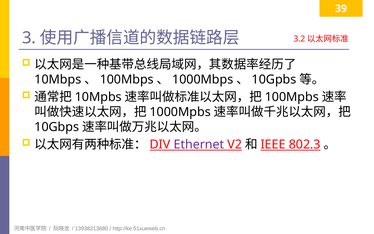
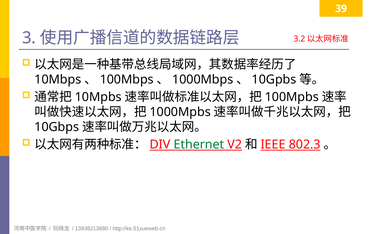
Ethernet colour: purple -> green (199, 144)
